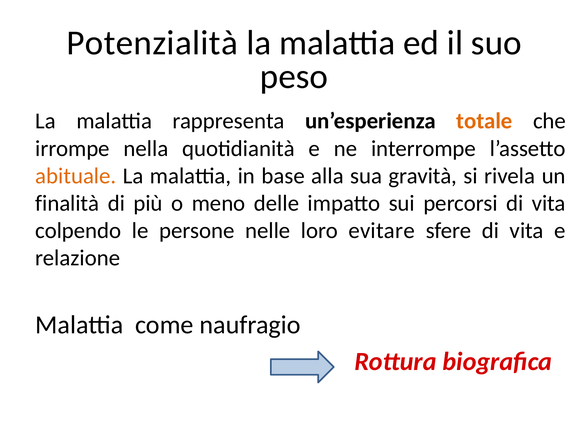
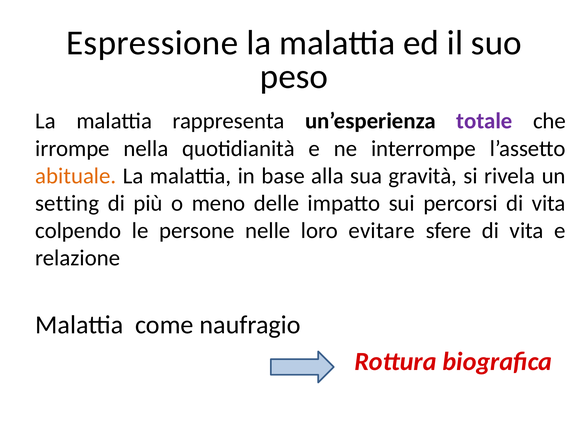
Potenzialità: Potenzialità -> Espressione (152, 43)
totale colour: orange -> purple (484, 121)
finalità: finalità -> setting (67, 203)
